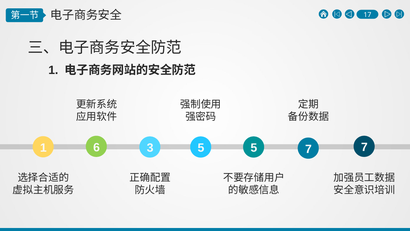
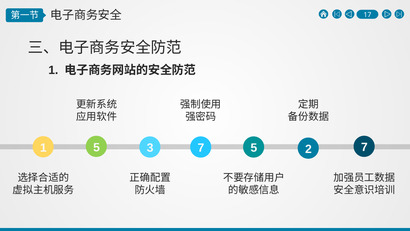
1 6: 6 -> 5 (97, 147)
3 5: 5 -> 7 (201, 148)
5 7: 7 -> 2 (308, 149)
